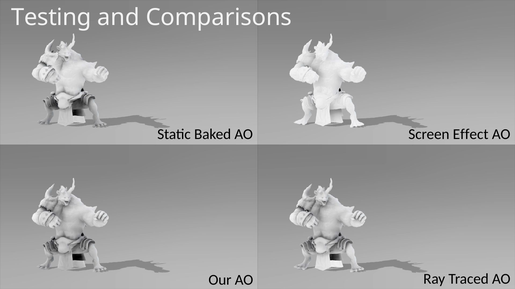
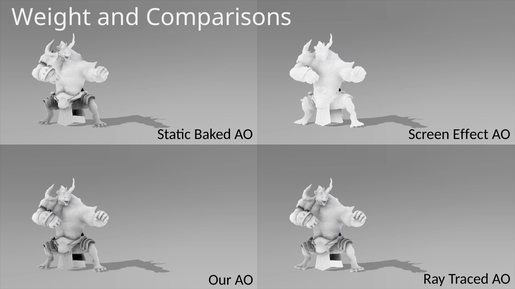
Testing: Testing -> Weight (51, 17)
